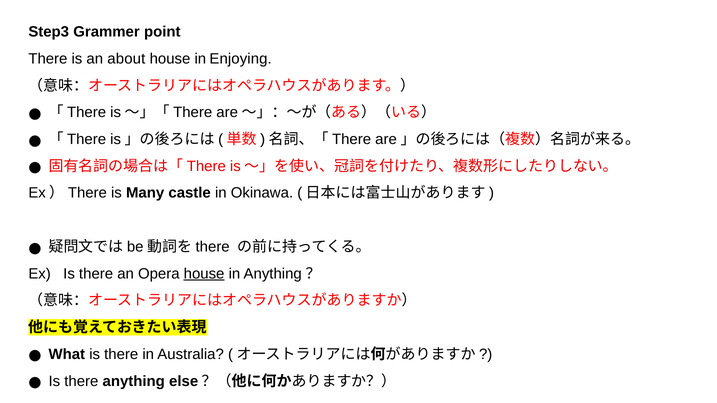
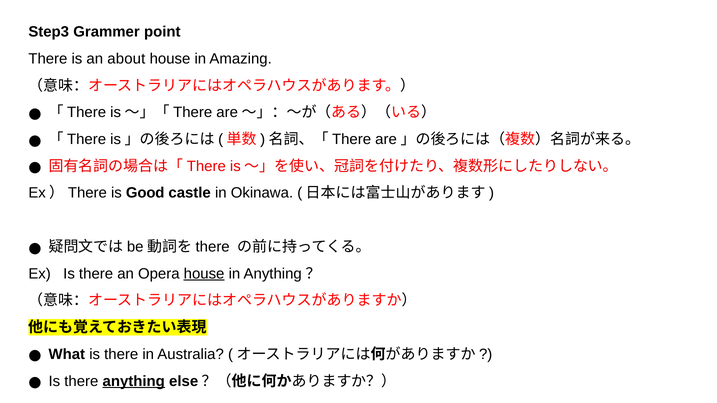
Enjoying: Enjoying -> Amazing (241, 59)
Many: Many -> Good (145, 193)
anything underline: none -> present (134, 381)
